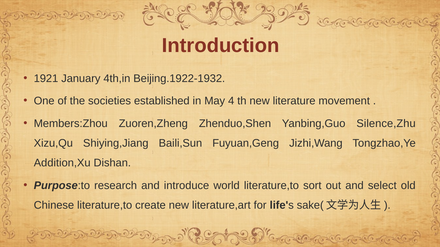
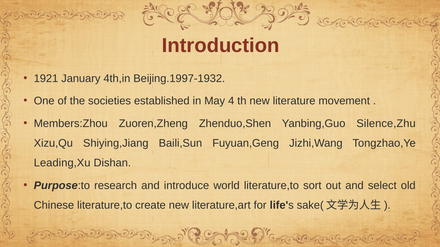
Beijing.1922-1932: Beijing.1922-1932 -> Beijing.1997-1932 (179, 79)
Addition,Xu: Addition,Xu -> Leading,Xu (62, 163)
